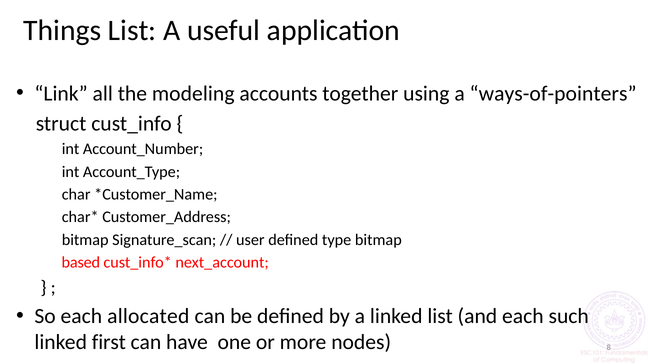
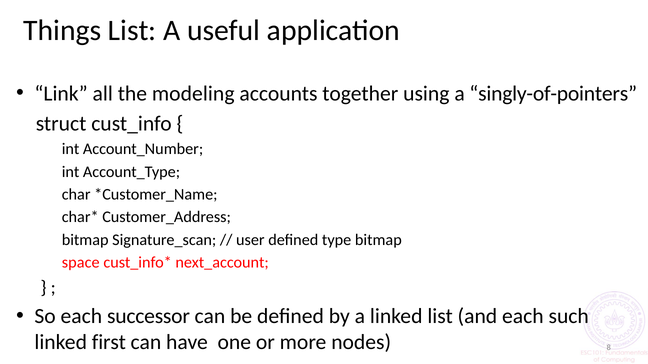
ways-of-pointers: ways-of-pointers -> singly-of-pointers (553, 94)
based: based -> space (81, 263)
allocated: allocated -> successor (149, 317)
